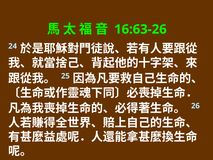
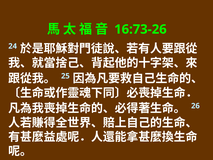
16:63-26: 16:63-26 -> 16:73-26 (140, 29)
